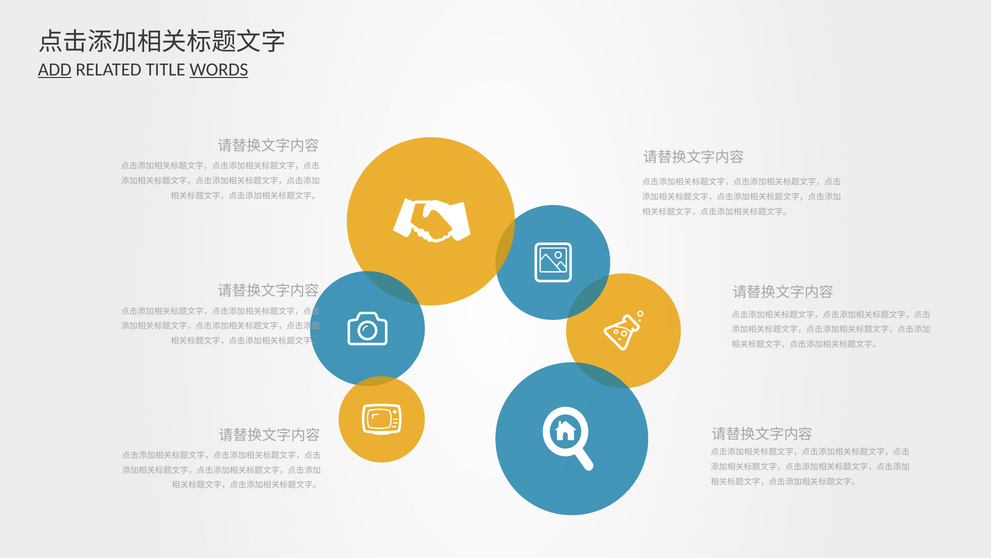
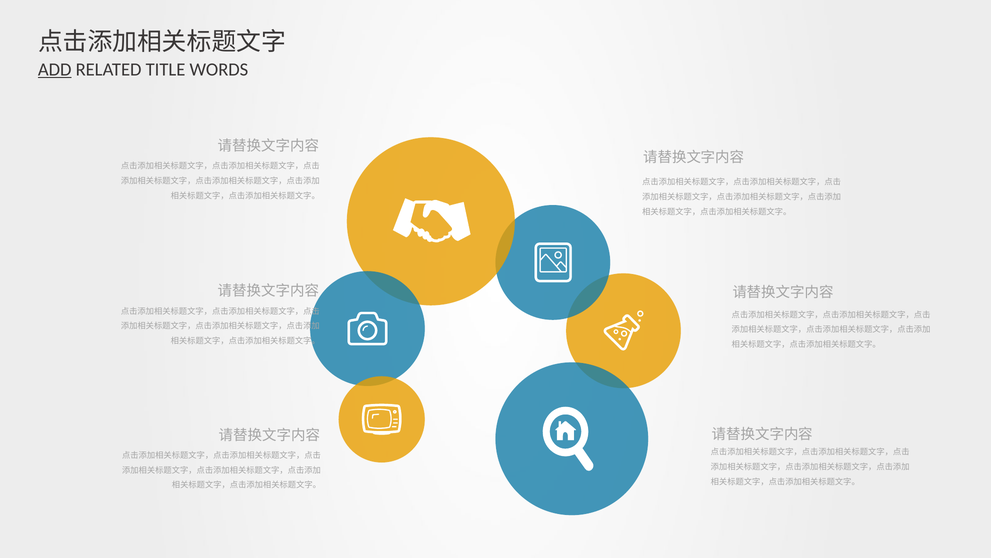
WORDS underline: present -> none (219, 70)
